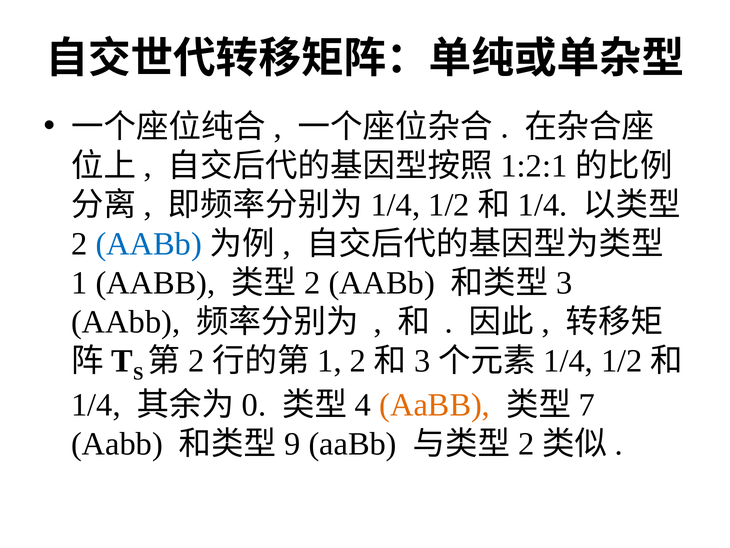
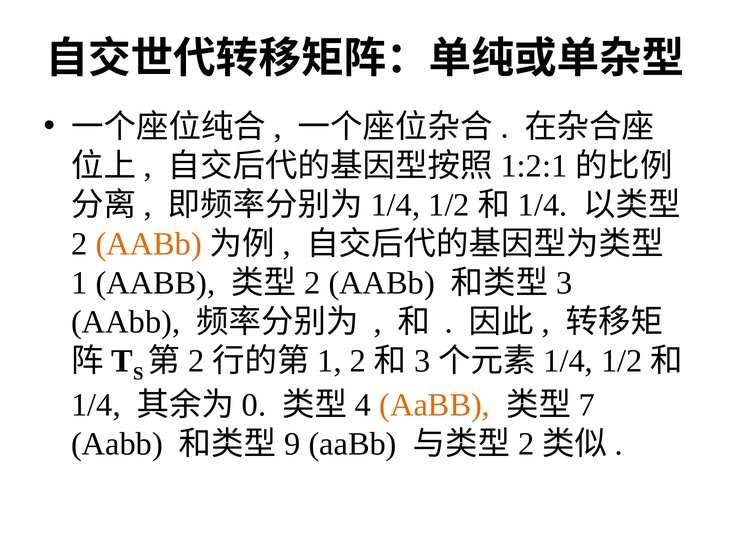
AABb colour: blue -> orange (149, 244)
